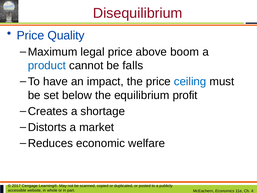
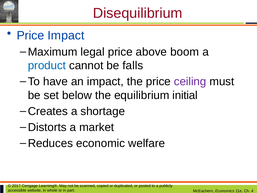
Price Quality: Quality -> Impact (66, 35)
ceiling colour: blue -> purple (190, 81)
profit: profit -> initial (185, 95)
